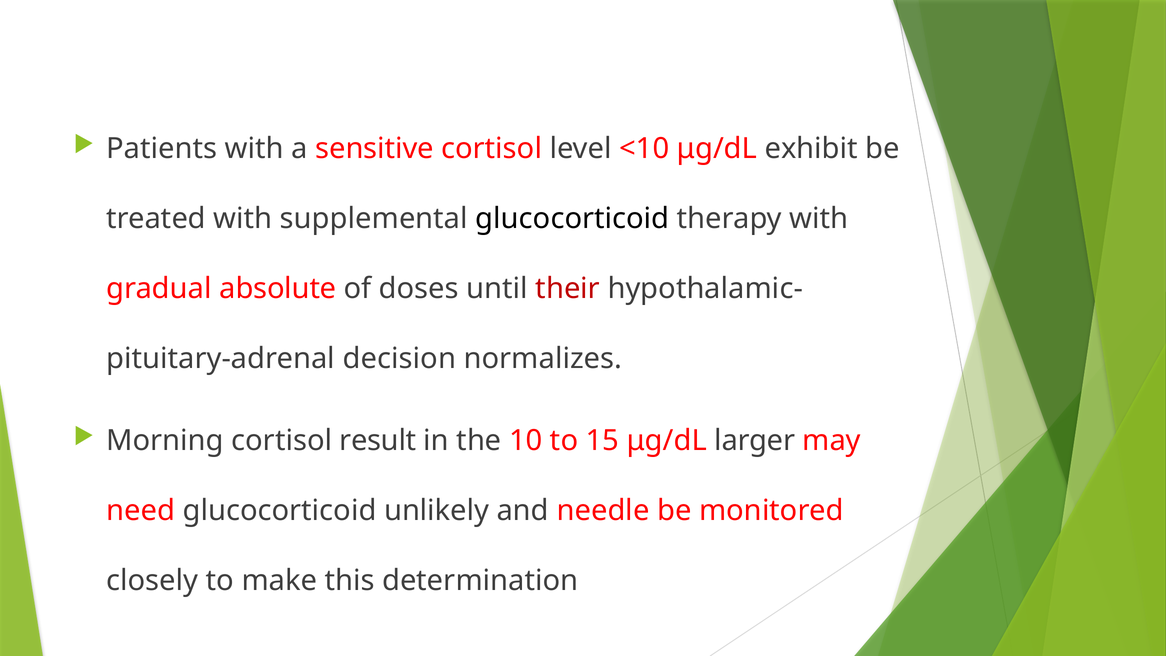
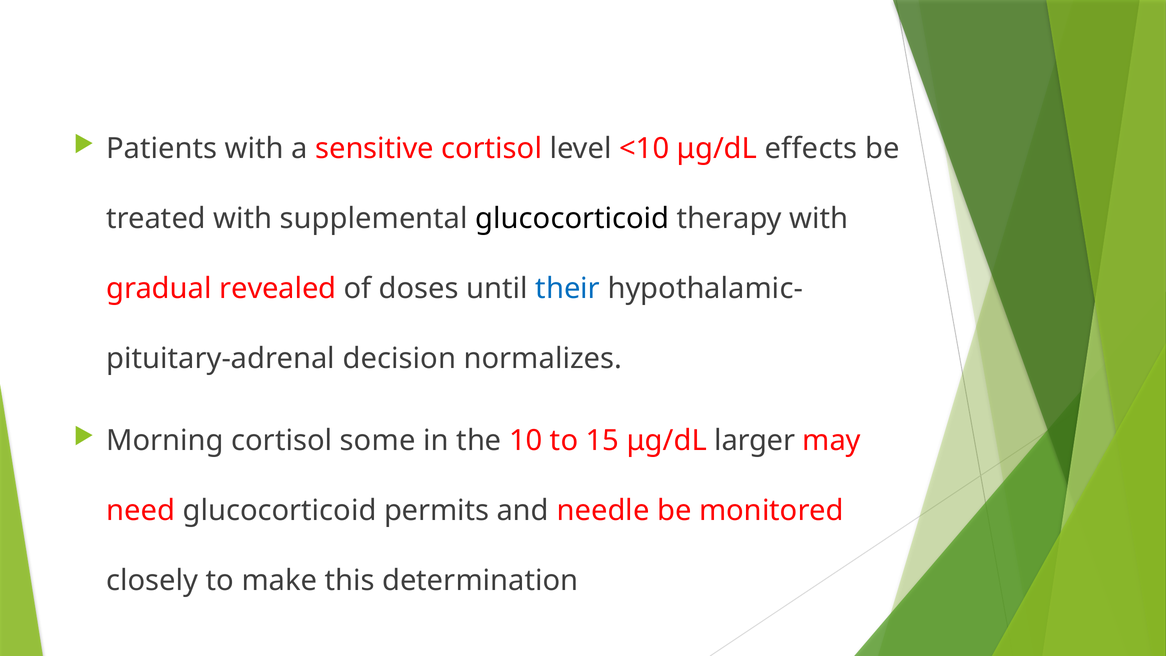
exhibit: exhibit -> effects (811, 149)
absolute: absolute -> revealed (278, 289)
their colour: red -> blue (568, 289)
result: result -> some (378, 441)
unlikely: unlikely -> permits (437, 511)
